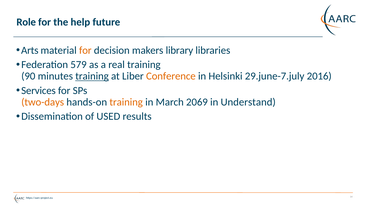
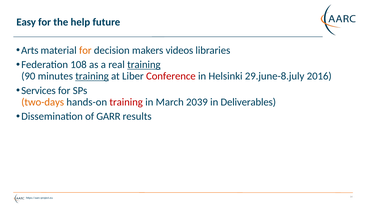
Role: Role -> Easy (26, 22)
library: library -> videos (179, 50)
579: 579 -> 108 (79, 65)
training underline: none -> present (144, 65)
Conference colour: orange -> red (171, 76)
29.june-7.july: 29.june-7.july -> 29.june-8.july (275, 76)
training colour: orange -> red (126, 102)
2069: 2069 -> 2039 (197, 102)
Understand: Understand -> Deliverables (248, 102)
USED: USED -> GARR (108, 117)
